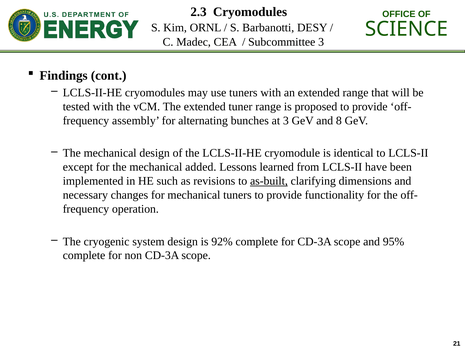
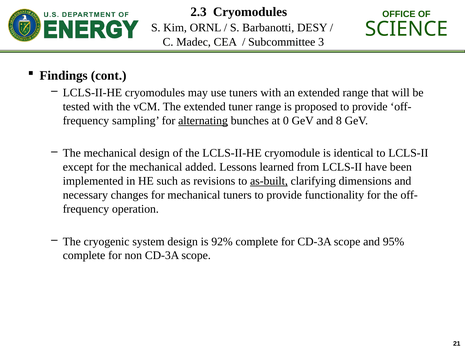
assembly: assembly -> sampling (136, 120)
alternating underline: none -> present (203, 120)
at 3: 3 -> 0 (286, 120)
